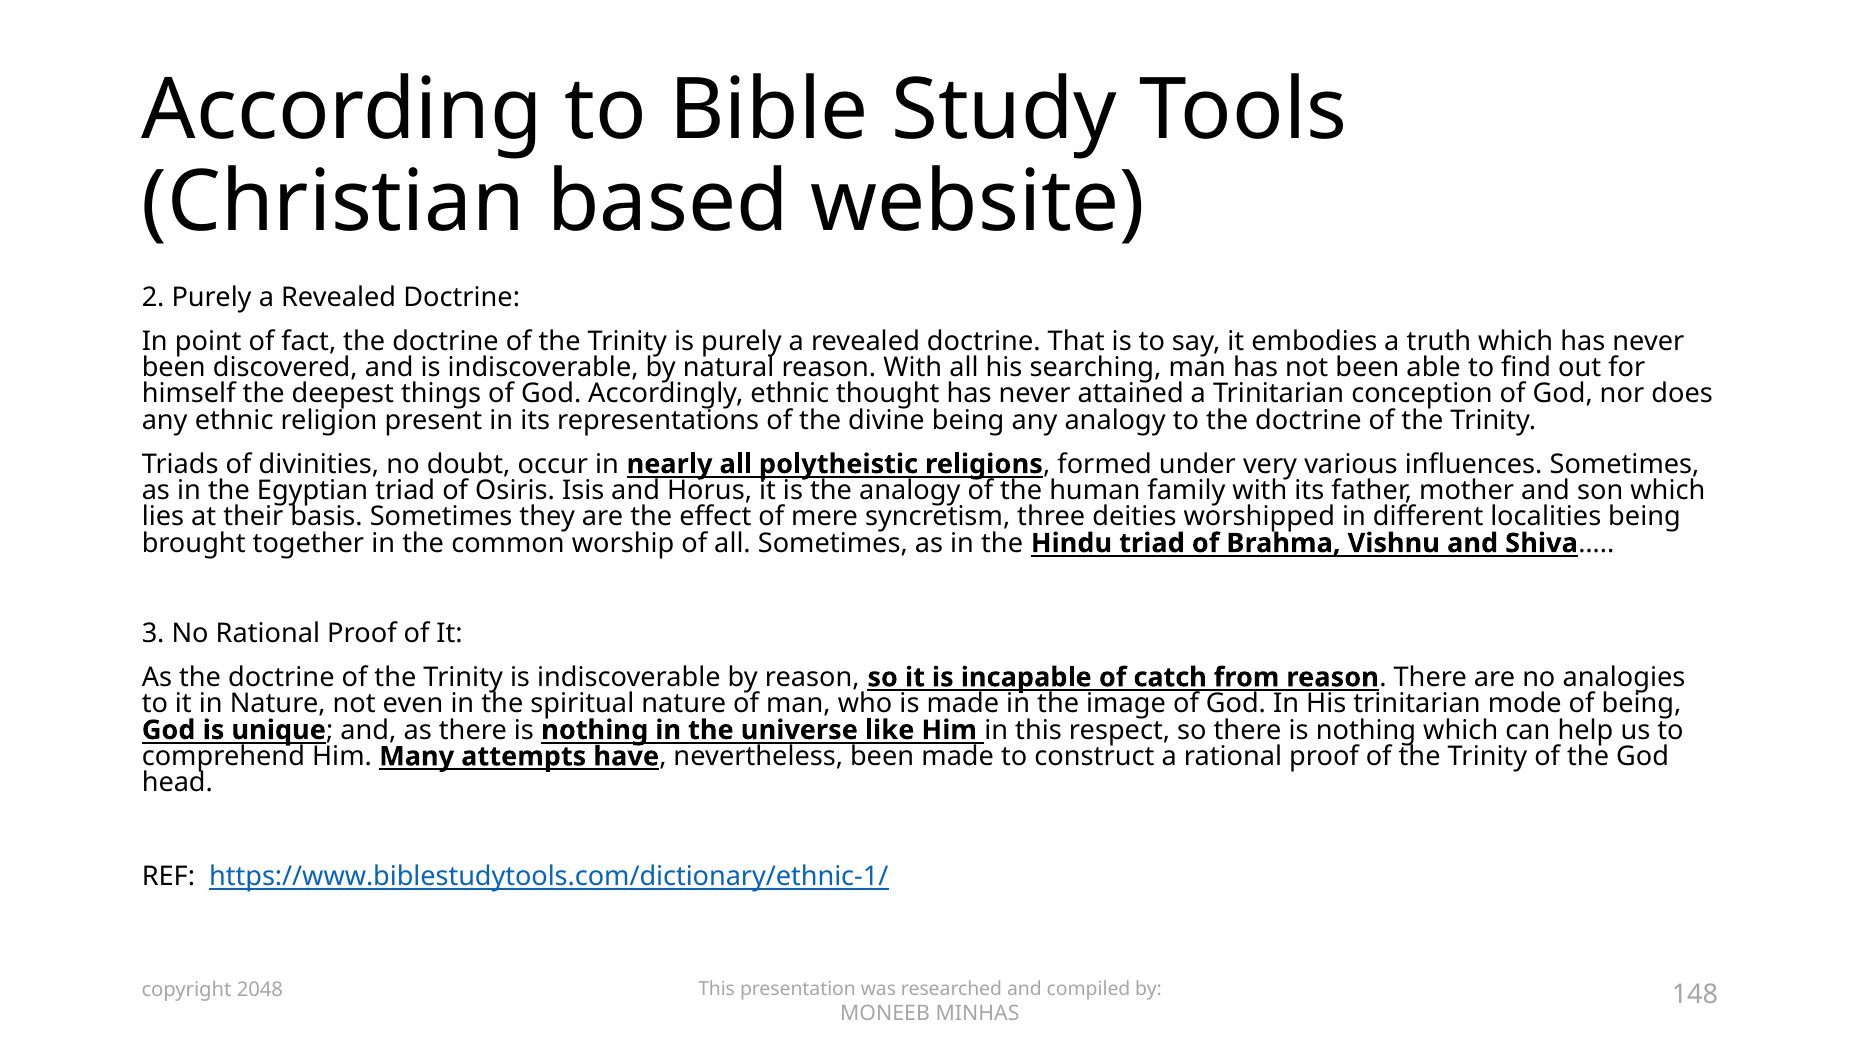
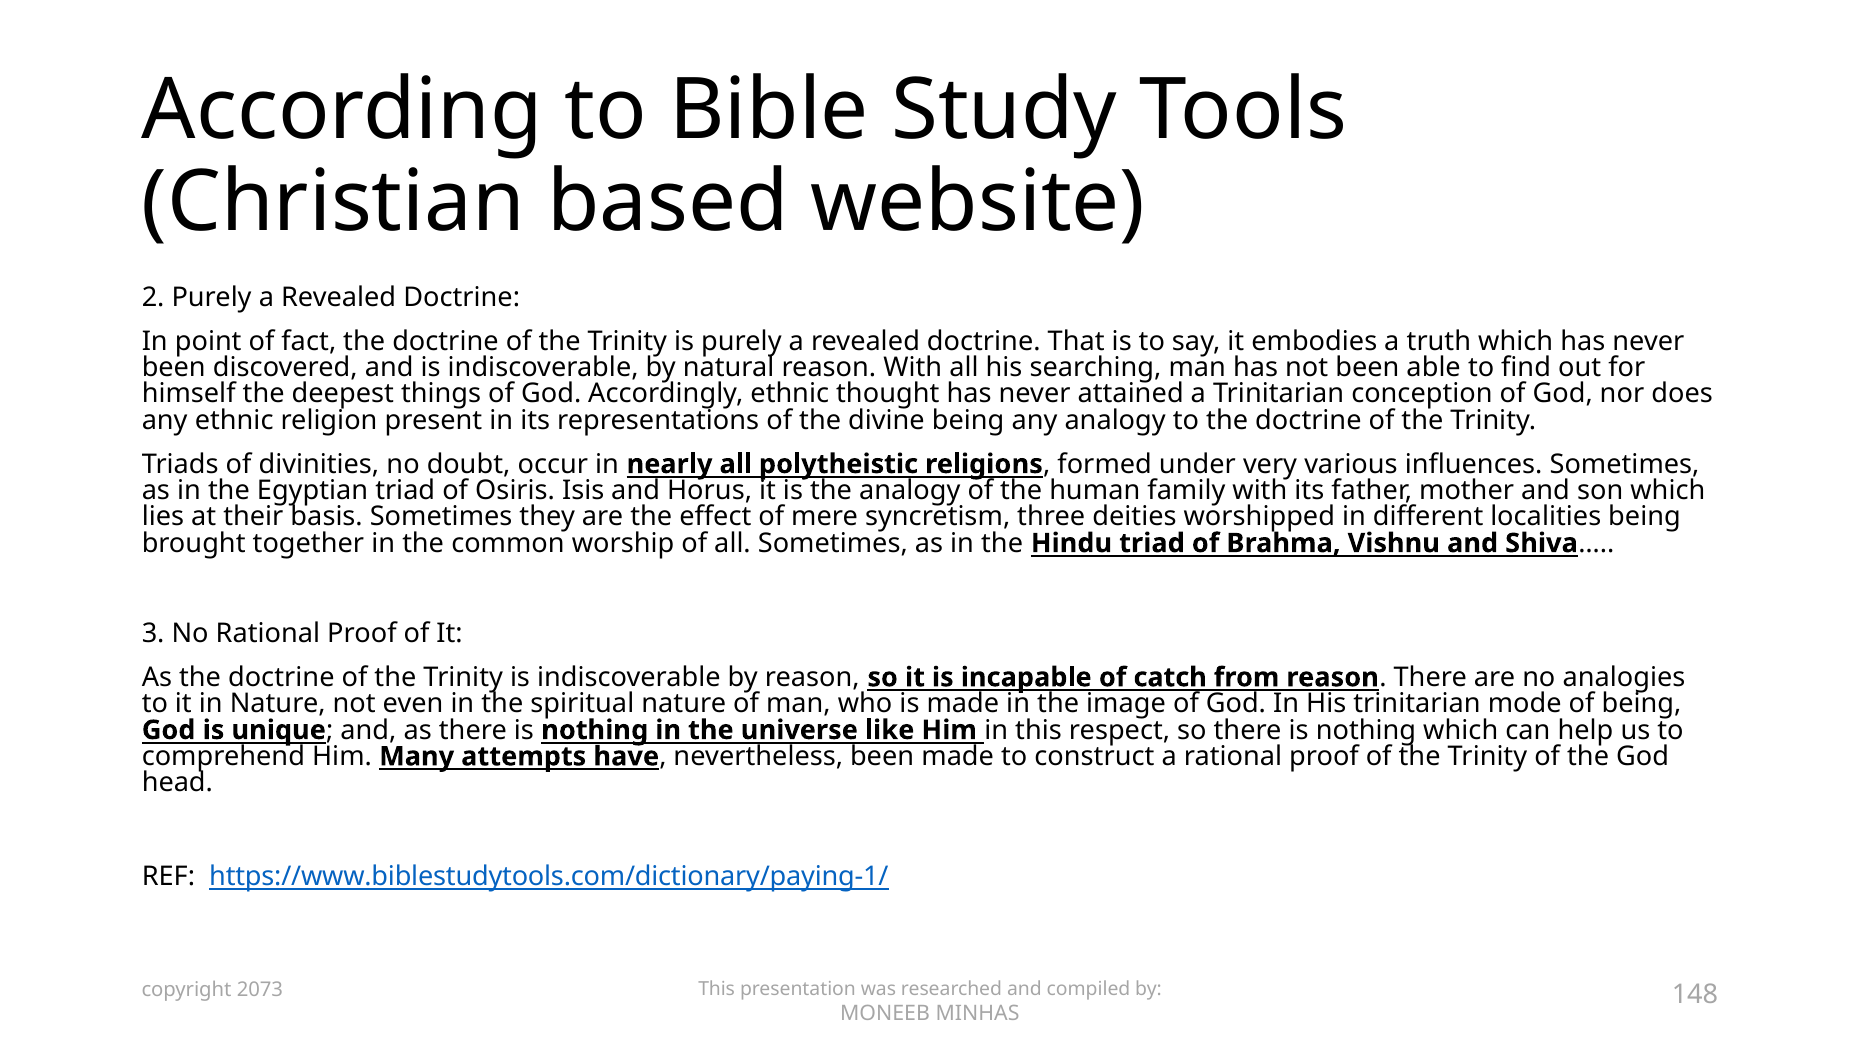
https://www.biblestudytools.com/dictionary/ethnic-1/: https://www.biblestudytools.com/dictionary/ethnic-1/ -> https://www.biblestudytools.com/dictionary/paying-1/ (549, 876)
2048: 2048 -> 2073 (260, 990)
